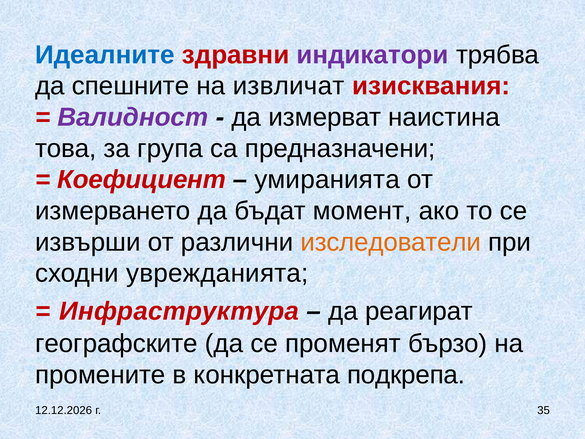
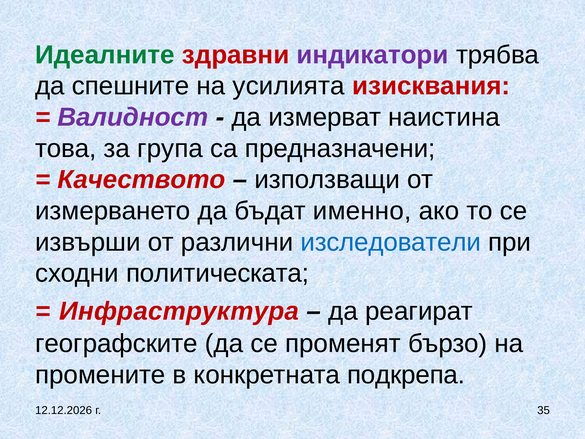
Идеалните colour: blue -> green (105, 55)
извличат: извличат -> усилията (289, 86)
Коефициент: Коефициент -> Качеството (141, 180)
умиранията: умиранията -> използващи (327, 180)
момент: момент -> именно (362, 211)
изследователи colour: orange -> blue (391, 242)
уврежданията: уврежданията -> политическата (218, 273)
